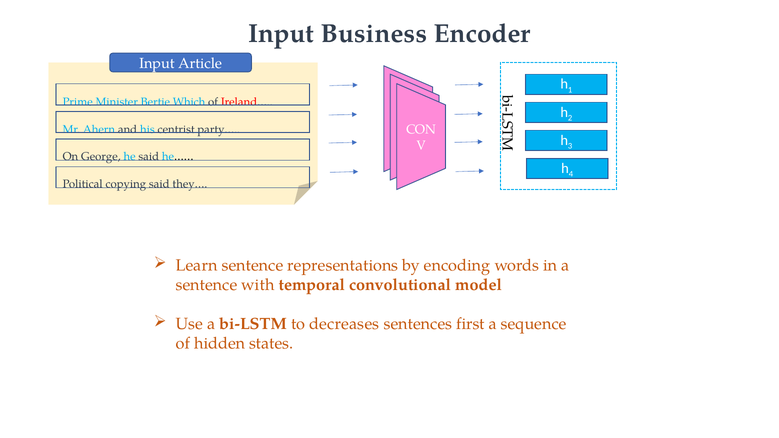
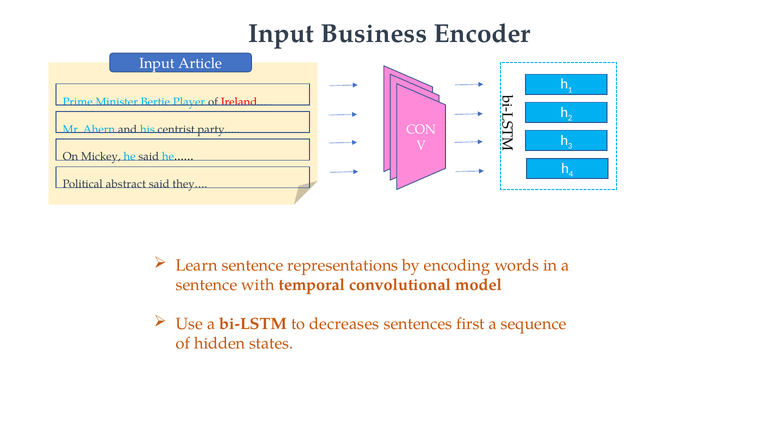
Which: Which -> Player (189, 102)
George: George -> Mickey (101, 157)
copying: copying -> abstract (126, 184)
